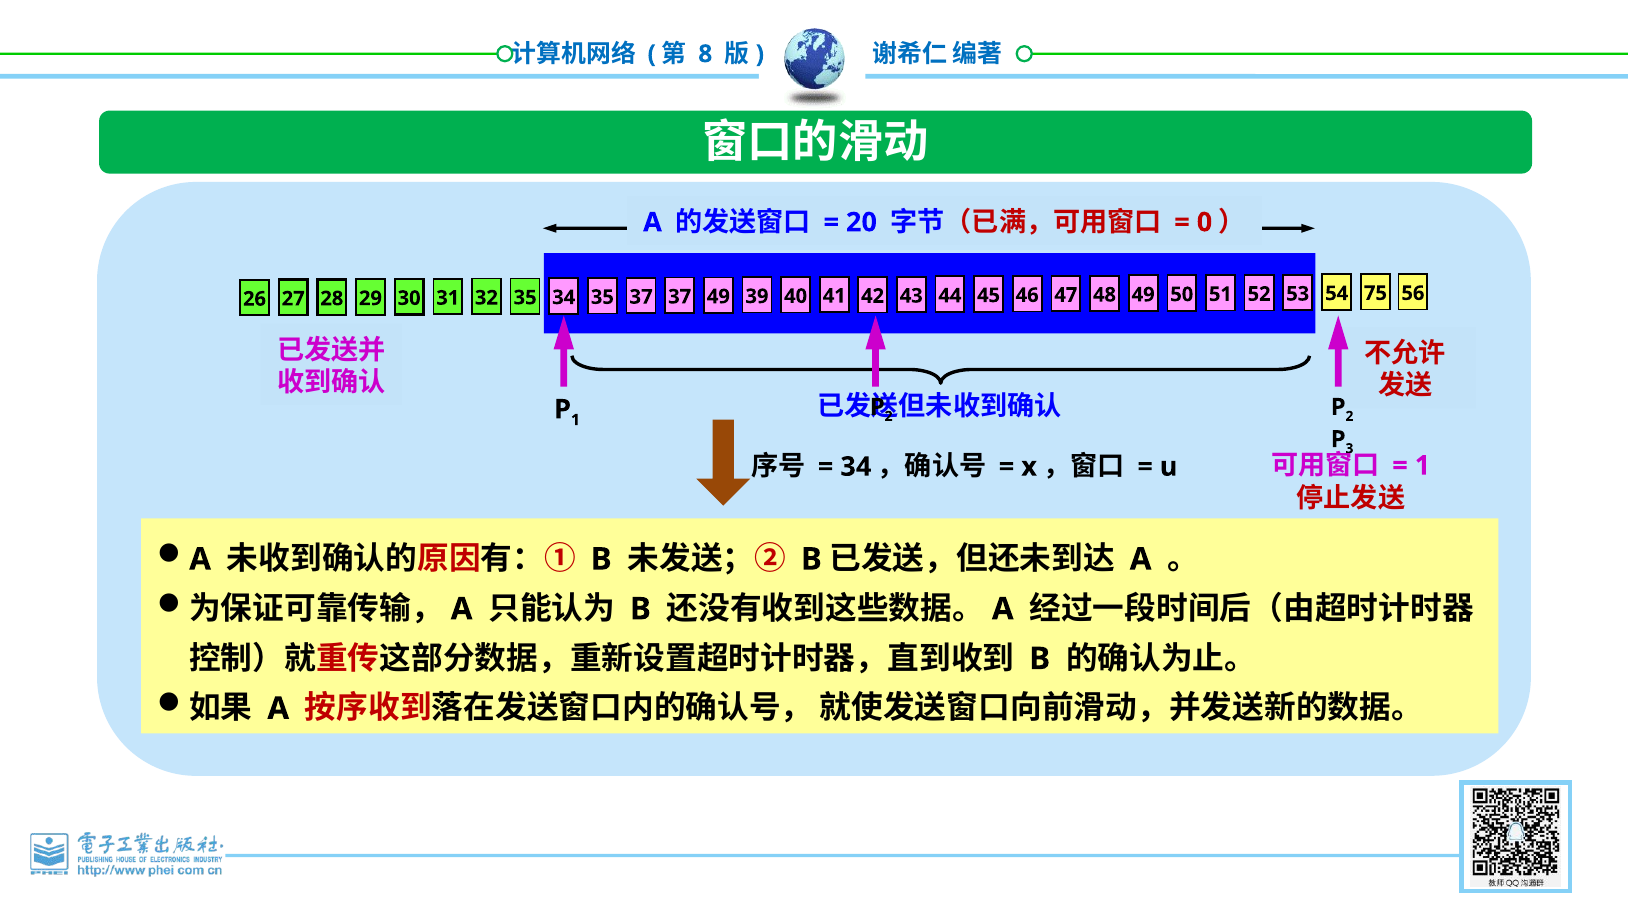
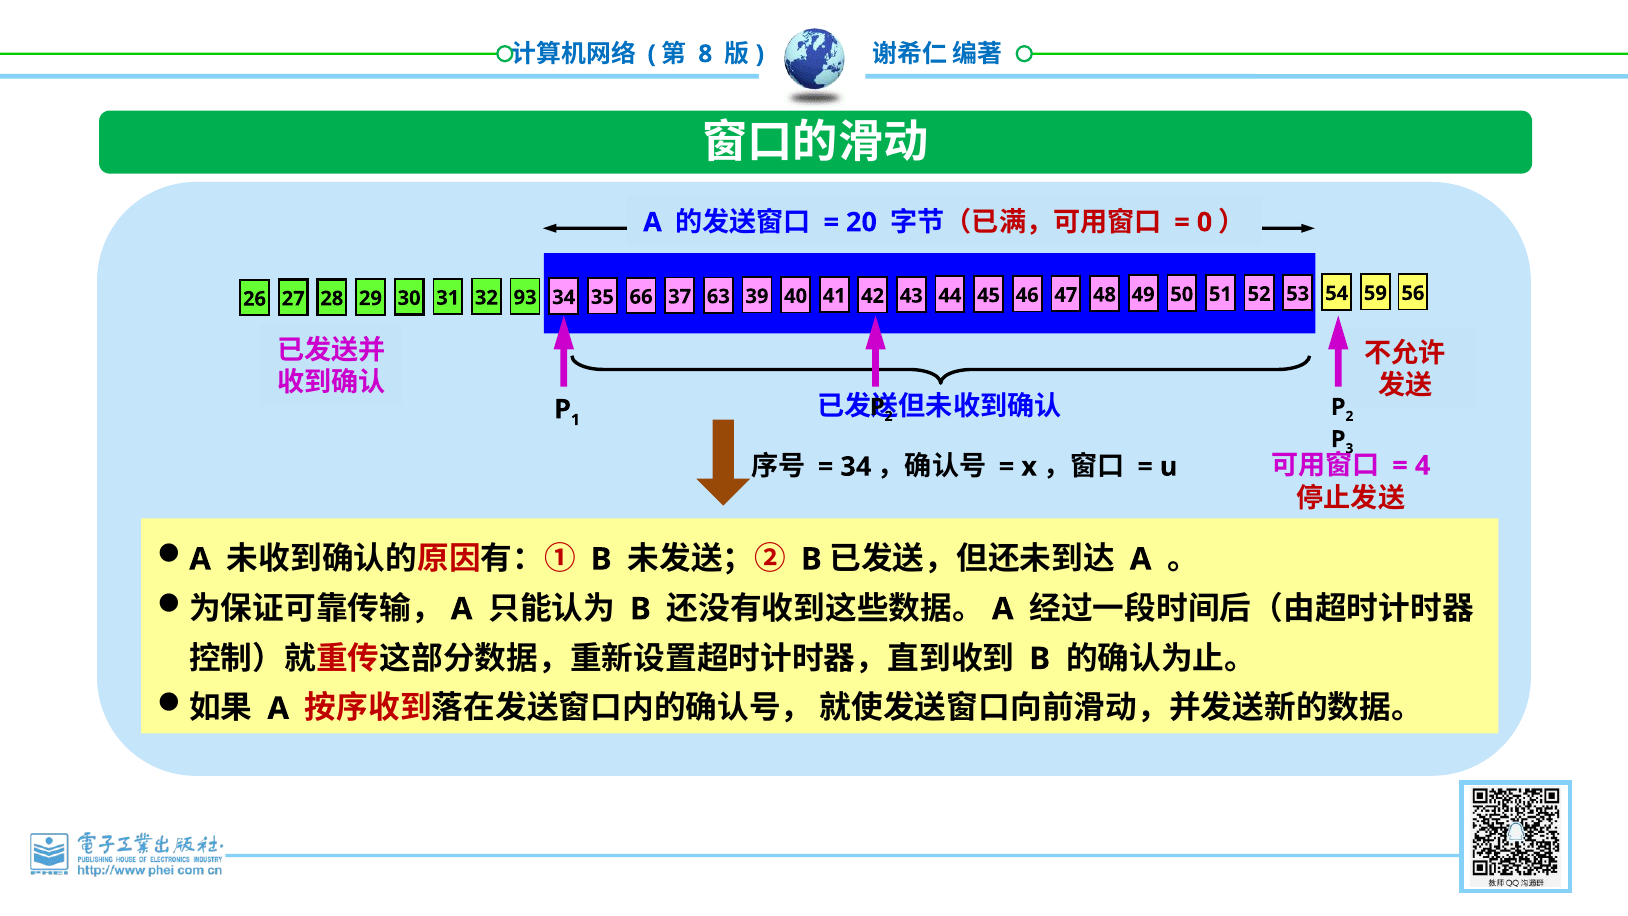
32 35: 35 -> 93 (525, 298)
35 37: 37 -> 66 (641, 297)
37 49: 49 -> 63 (718, 297)
75: 75 -> 59 (1375, 293)
1: 1 -> 4 (1423, 465)
